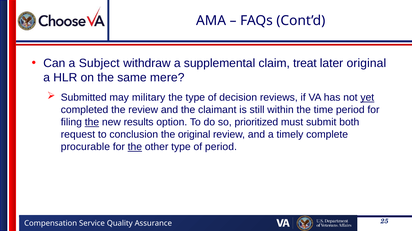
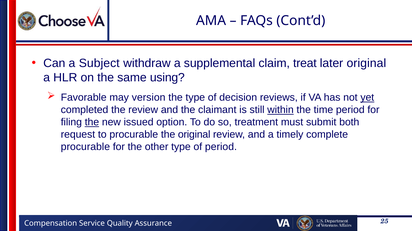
mere: mere -> using (167, 78)
Submitted: Submitted -> Favorable (84, 98)
military: military -> version (149, 98)
within underline: none -> present (281, 110)
results: results -> issued (139, 123)
prioritized: prioritized -> treatment (256, 123)
to conclusion: conclusion -> procurable (134, 135)
the underline: present -> none (135, 147)
